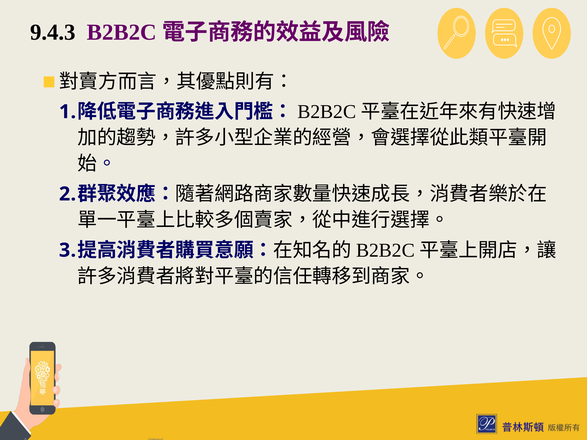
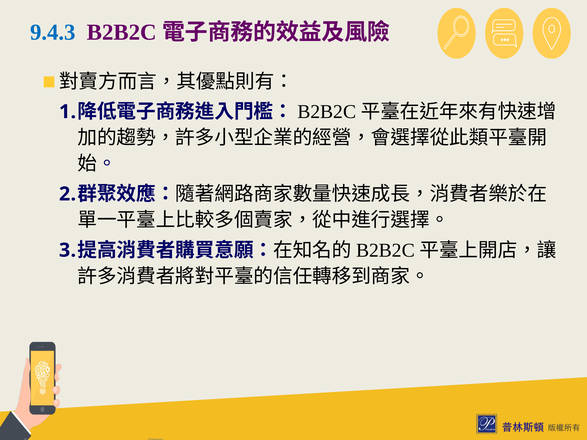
9.4.3 colour: black -> blue (53, 32)
